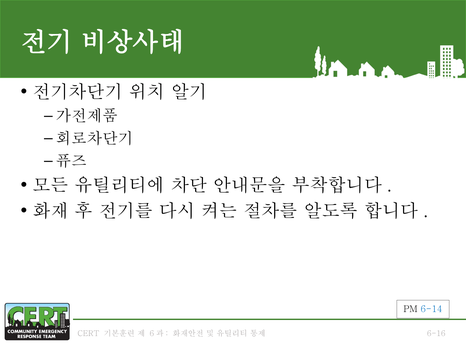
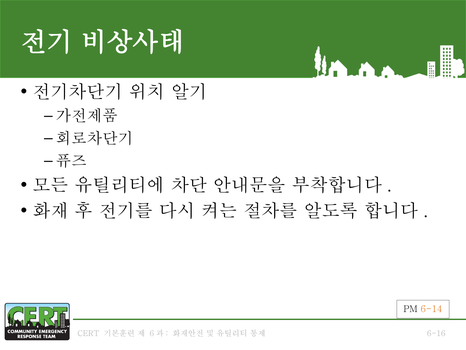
6-14 colour: blue -> orange (431, 309)
